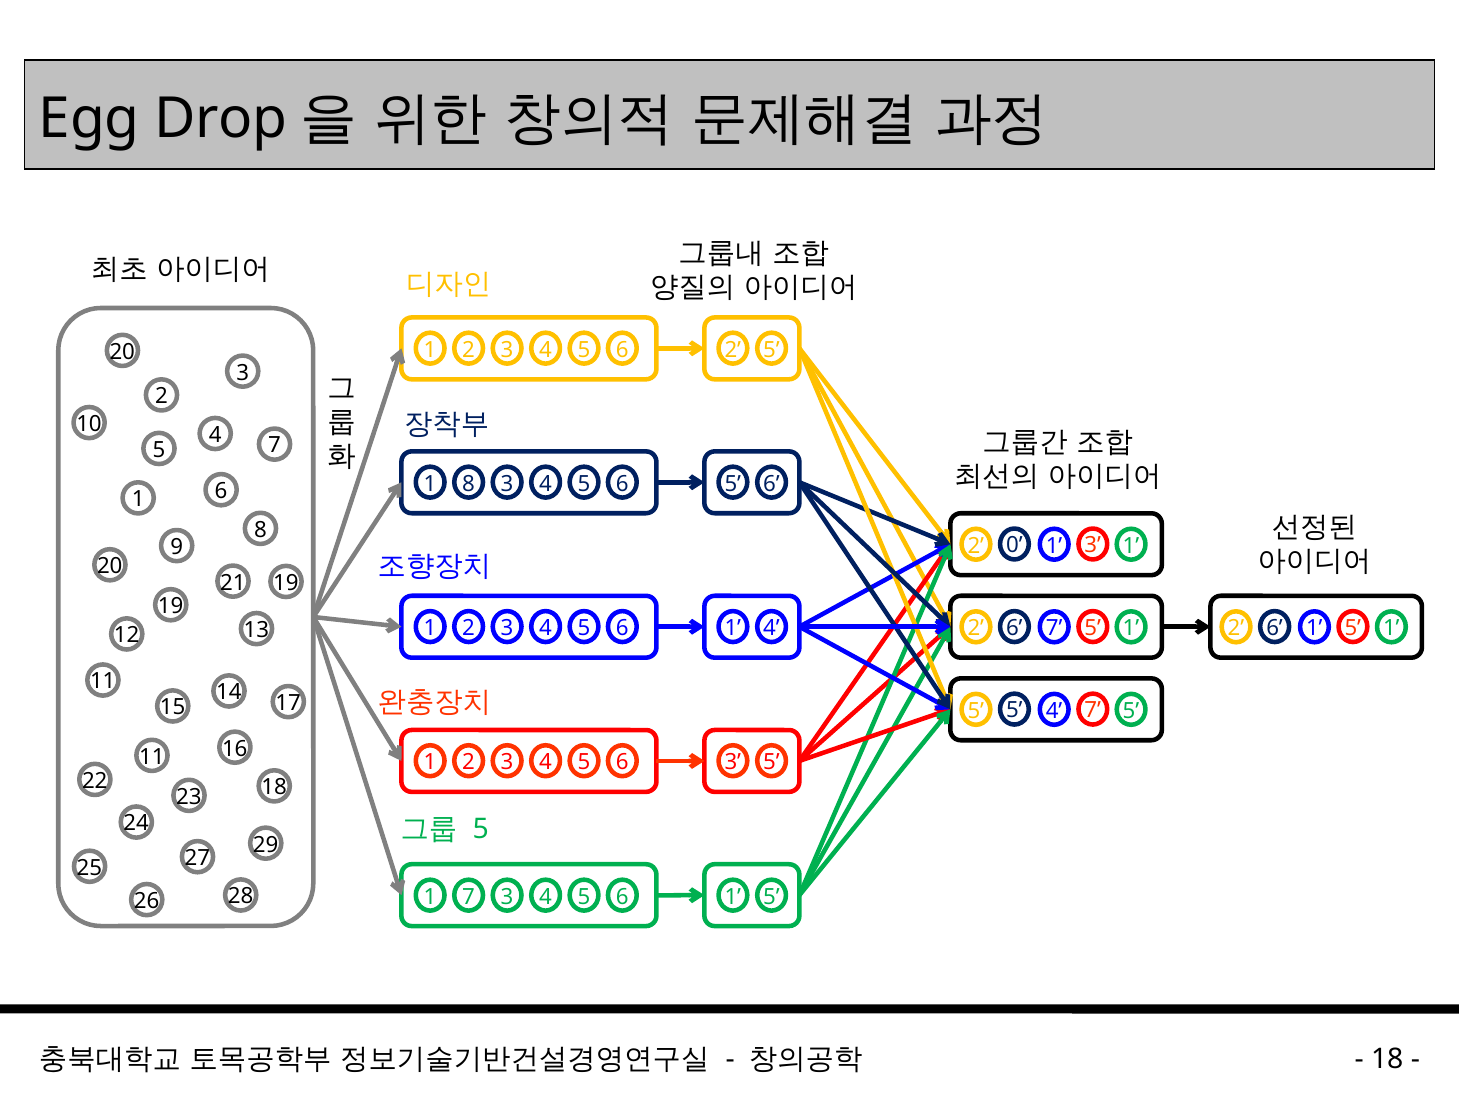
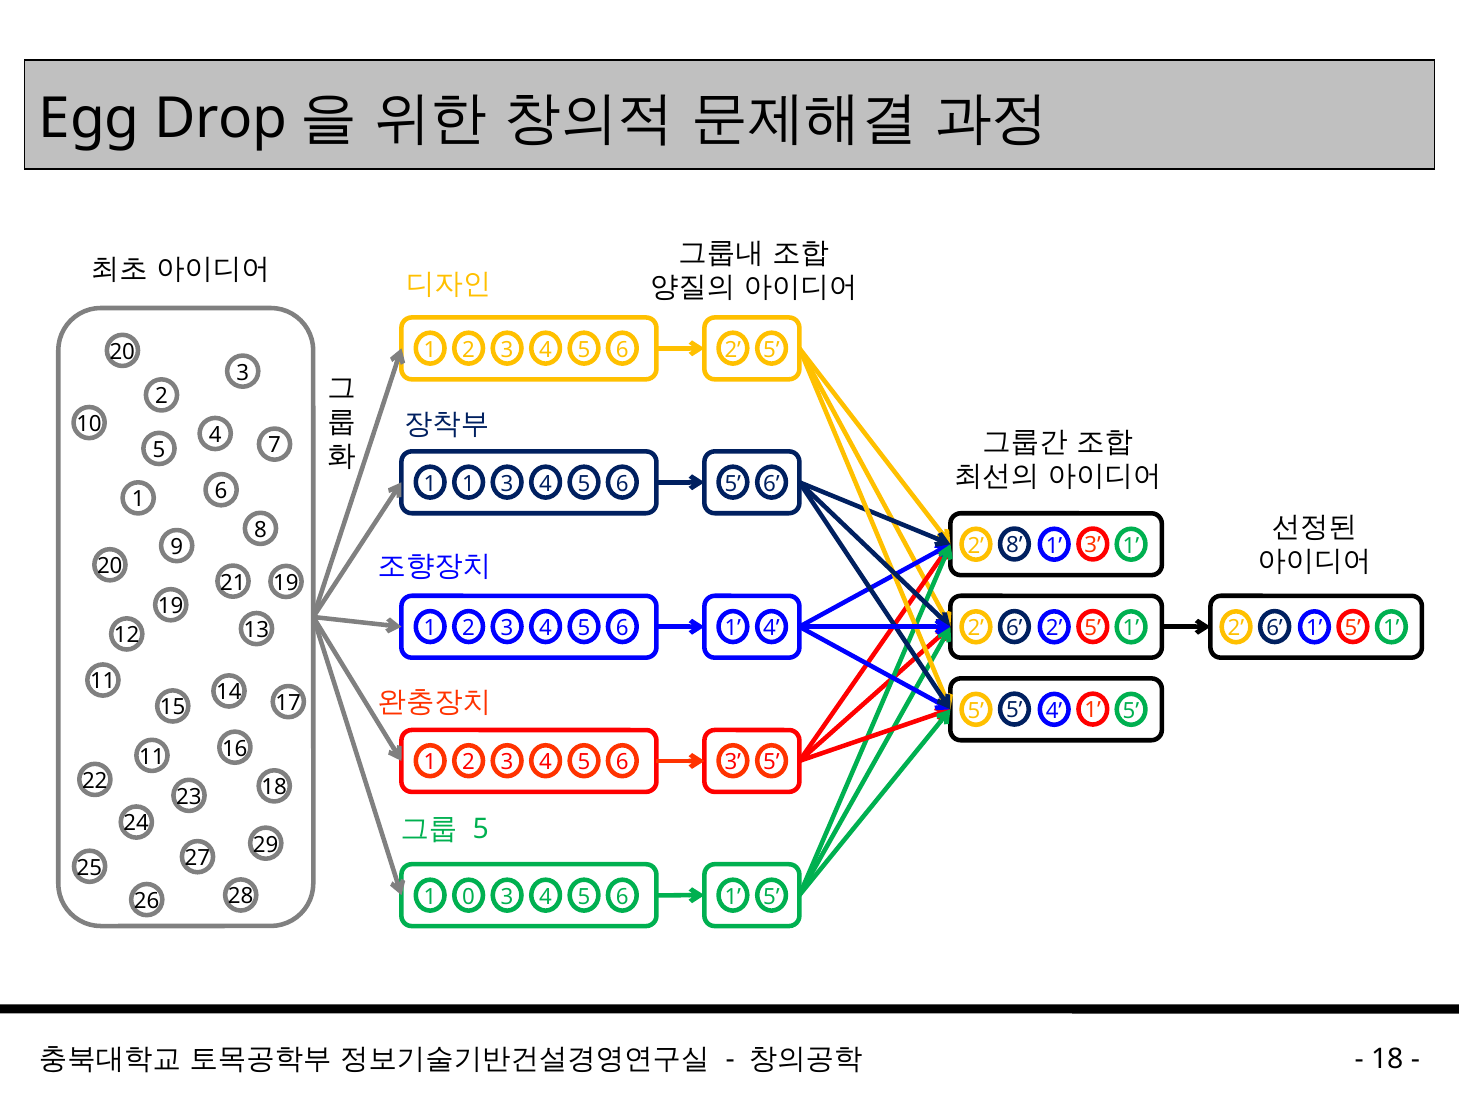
8: 8 -> 1 (469, 484)
2 0: 0 -> 8 (1014, 546)
7: 7 -> 2 (1054, 628)
4 7: 7 -> 1 (1093, 711)
1 7: 7 -> 0 (469, 897)
